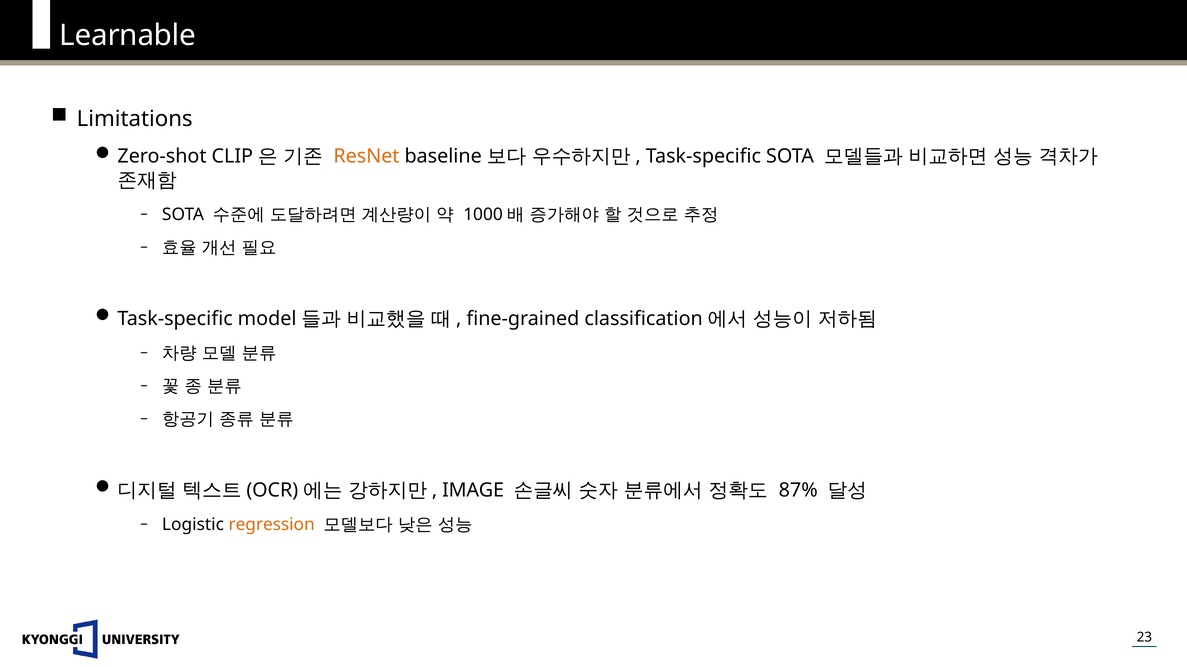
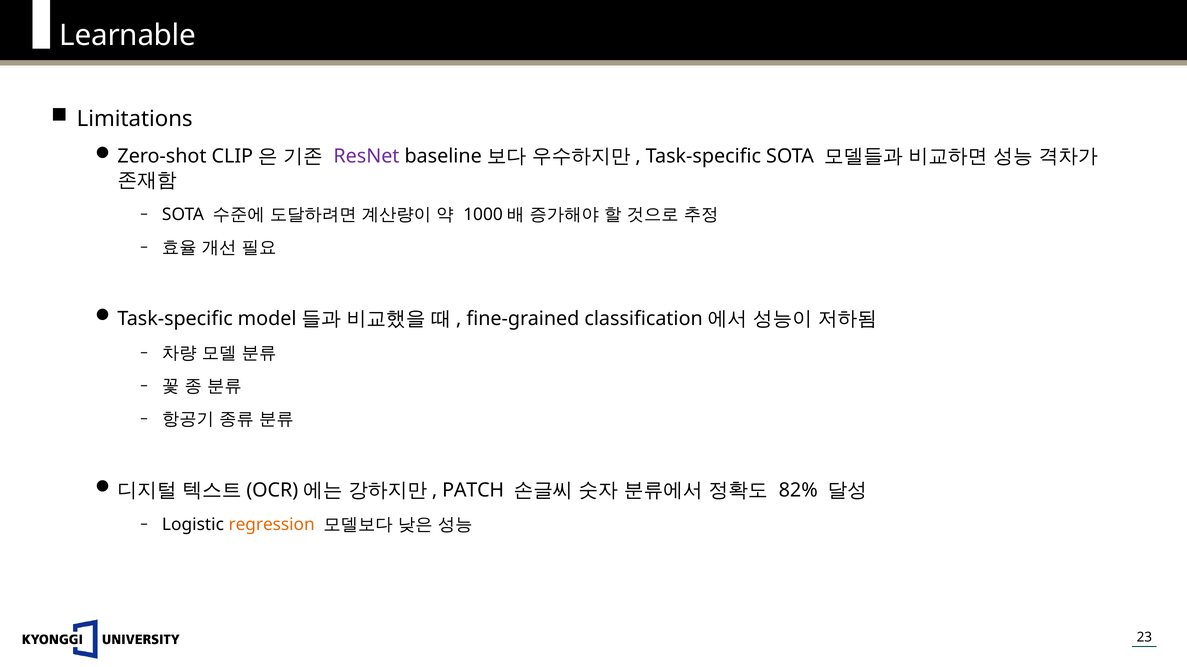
ResNet colour: orange -> purple (366, 157)
IMAGE: IMAGE -> PATCH (473, 491)
87%: 87% -> 82% (798, 491)
